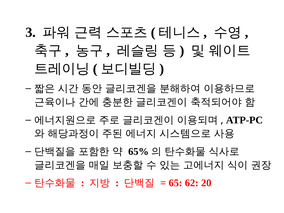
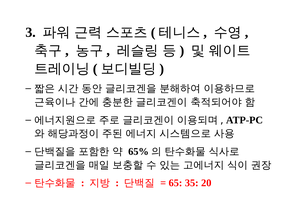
62: 62 -> 35 (192, 183)
